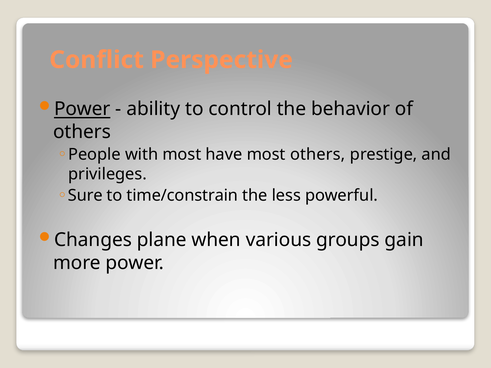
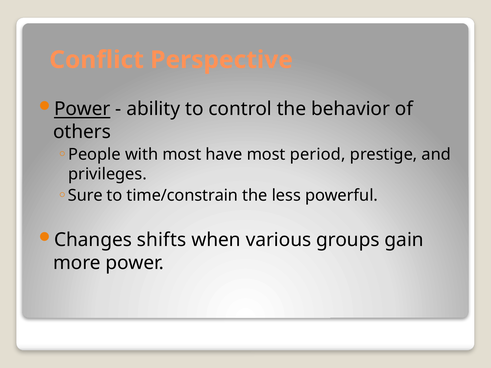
most others: others -> period (318, 155)
plane: plane -> shifts (162, 240)
